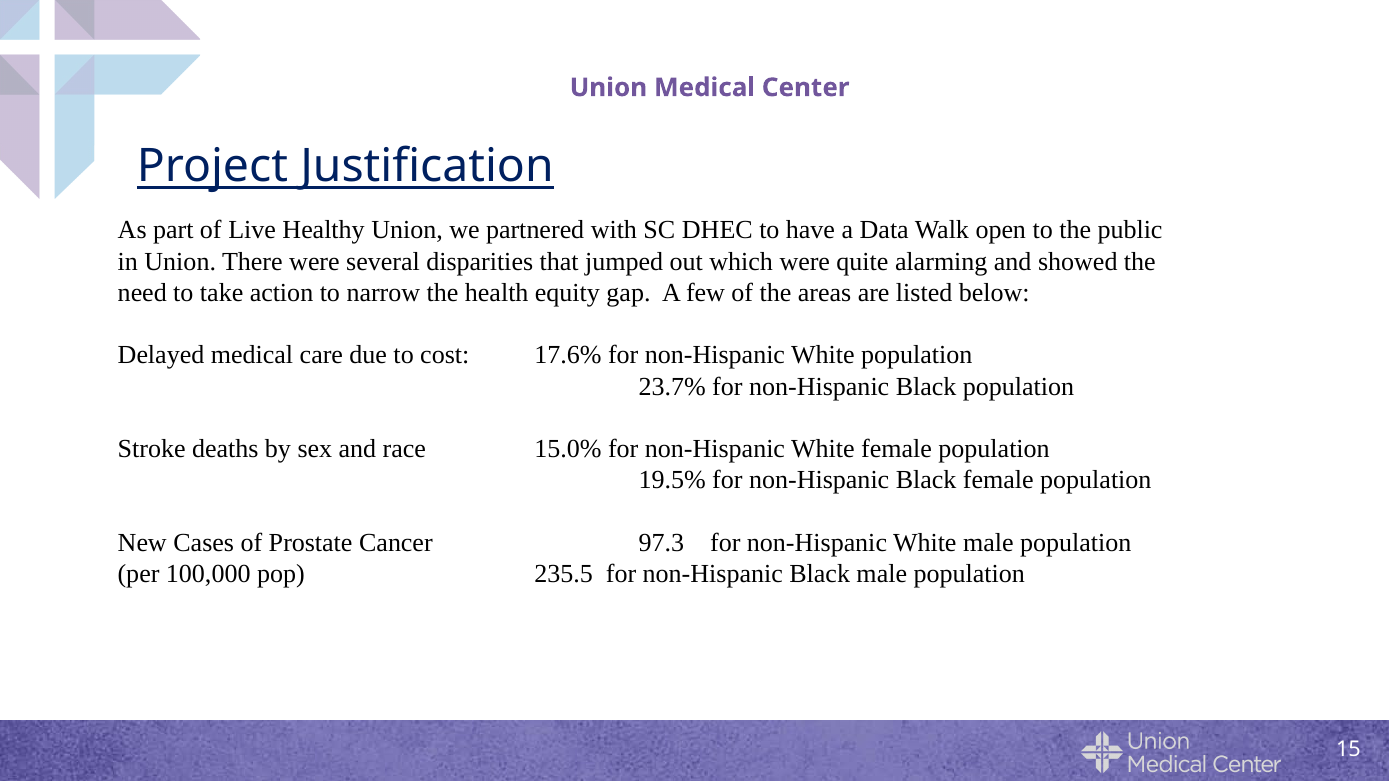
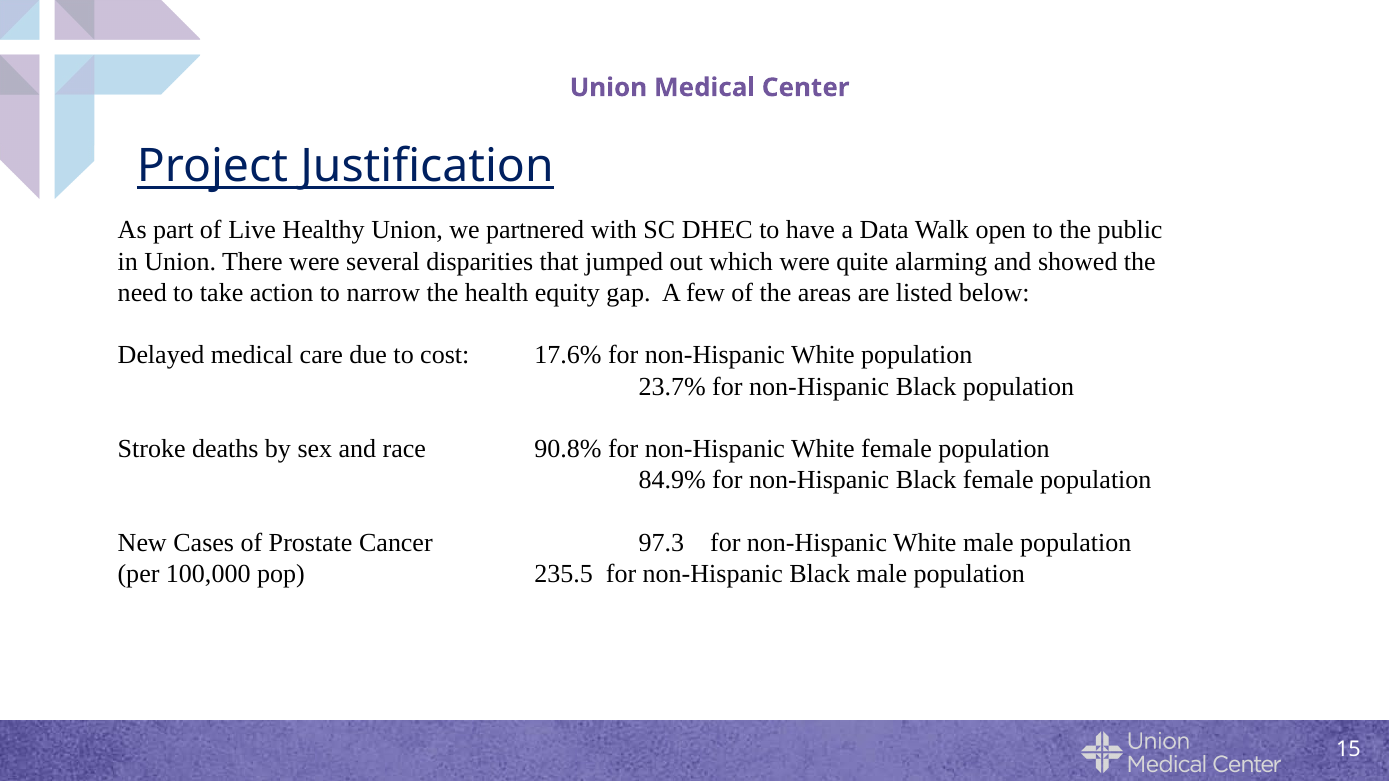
15.0%: 15.0% -> 90.8% (568, 449)
19.5%: 19.5% -> 84.9% (672, 480)
